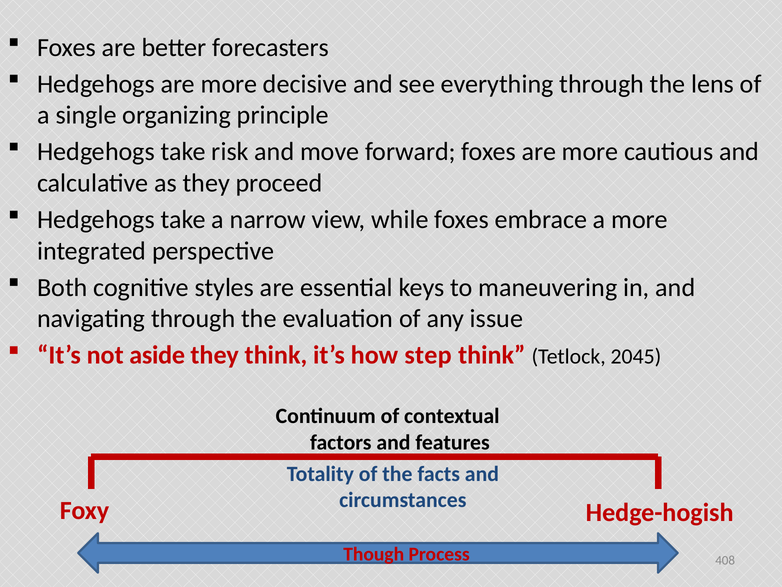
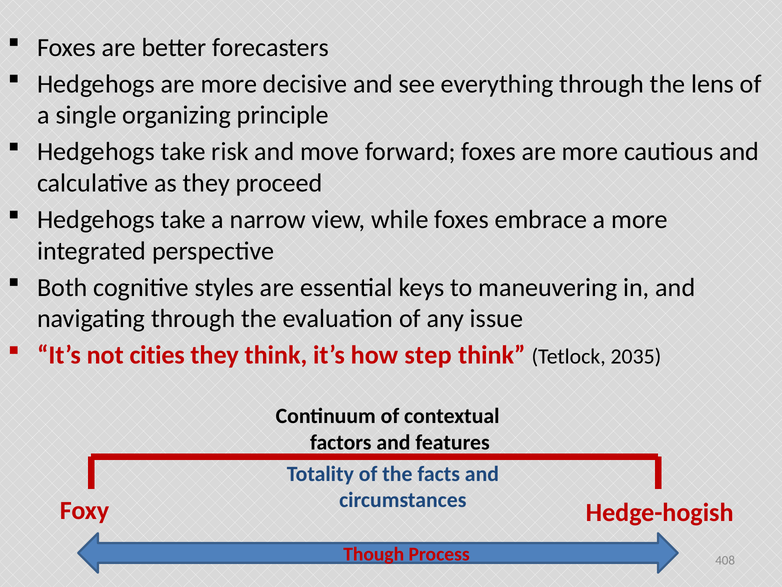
aside: aside -> cities (157, 355)
2045: 2045 -> 2035 (636, 356)
